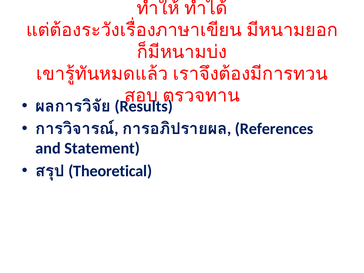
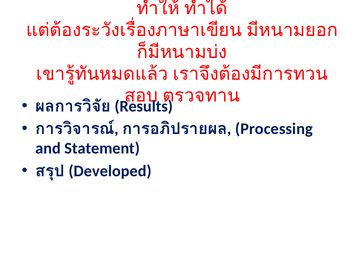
References: References -> Processing (274, 129)
Theoretical: Theoretical -> Developed (110, 171)
